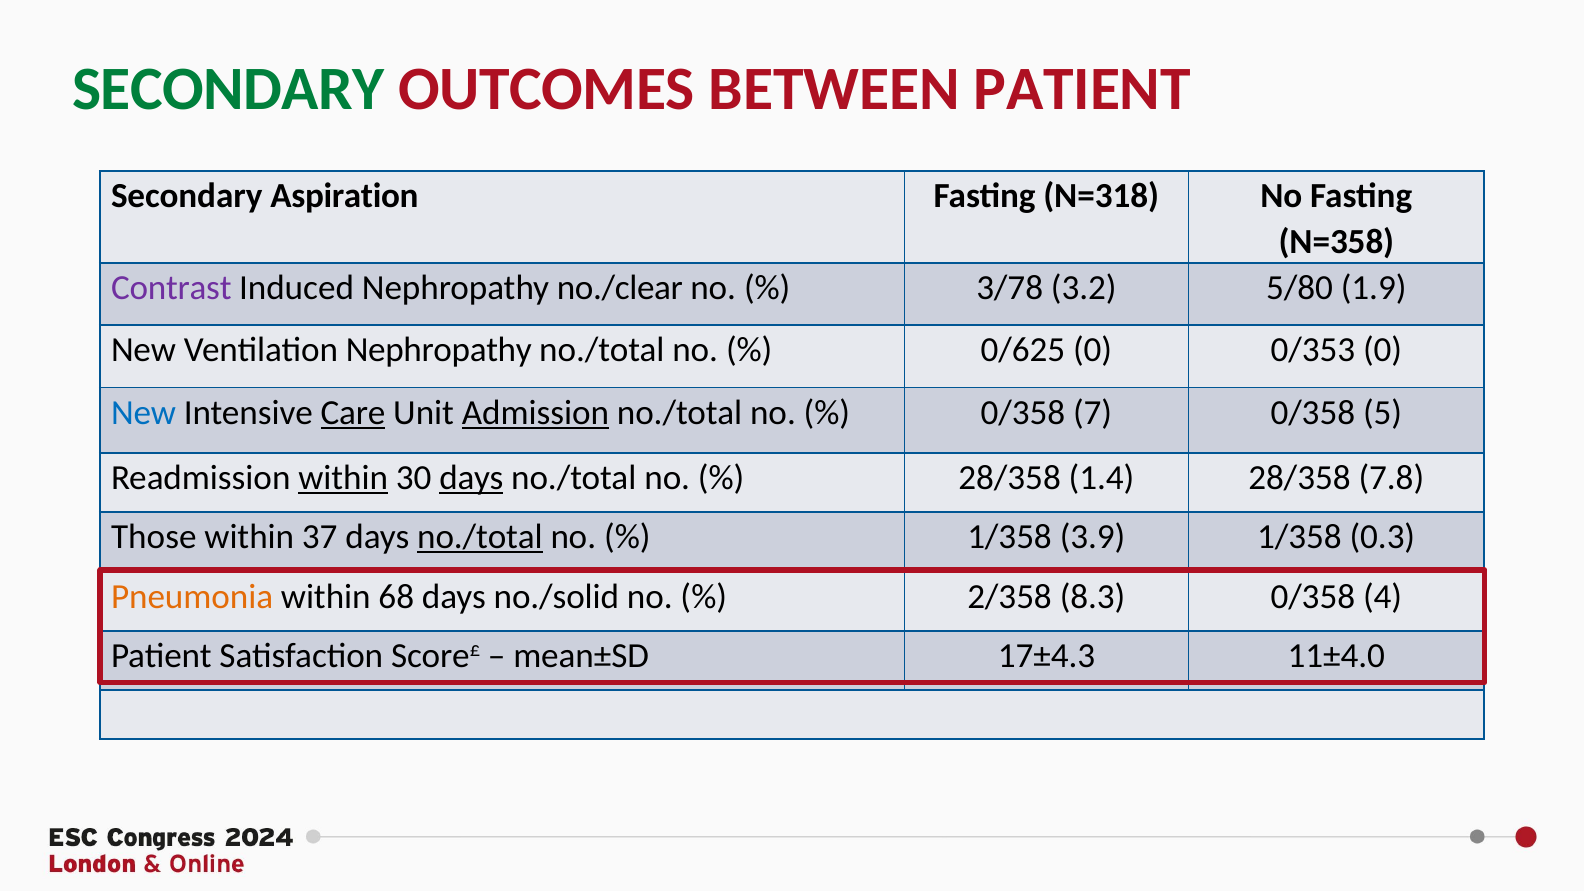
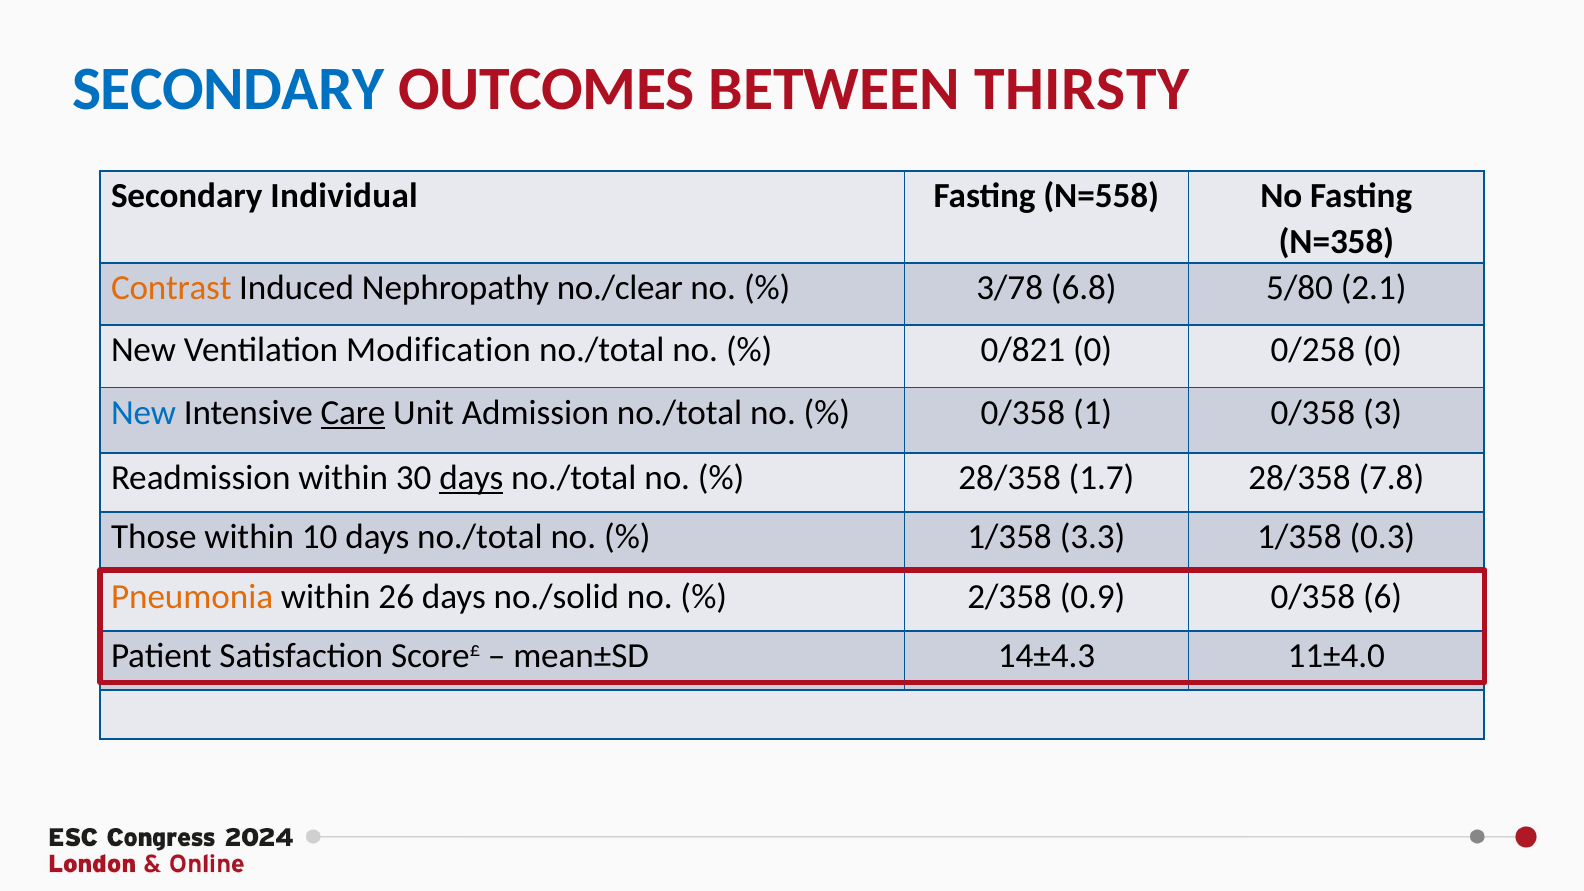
SECONDARY colour: green -> blue (228, 89)
BETWEEN PATIENT: PATIENT -> THIRSTY (1082, 89)
Aspiration: Aspiration -> Individual (344, 196)
N=318: N=318 -> N=558 (1101, 196)
Contrast colour: purple -> orange (171, 288)
3.2: 3.2 -> 6.8 (1084, 288)
1.9: 1.9 -> 2.1 (1374, 288)
Ventilation Nephropathy: Nephropathy -> Modification (438, 350)
0/625: 0/625 -> 0/821 (1023, 350)
0/353: 0/353 -> 0/258 (1313, 350)
Admission underline: present -> none (535, 412)
7: 7 -> 1 (1093, 412)
5: 5 -> 3 (1383, 412)
within underline: present -> none (343, 478)
1.4: 1.4 -> 1.7 (1101, 478)
37: 37 -> 10 (320, 537)
no./total underline: present -> none (480, 537)
3.9: 3.9 -> 3.3 (1093, 537)
68: 68 -> 26 (396, 596)
8.3: 8.3 -> 0.9 (1093, 596)
4: 4 -> 6 (1383, 596)
17±4.3: 17±4.3 -> 14±4.3 (1046, 656)
